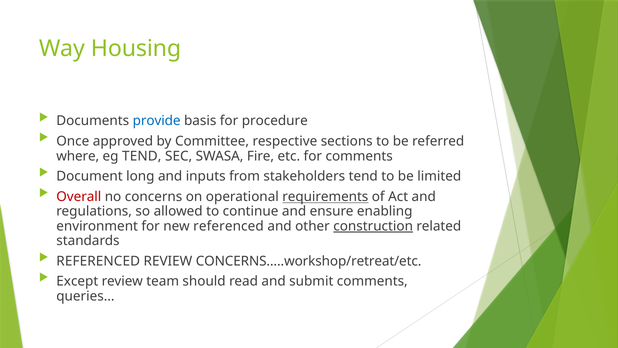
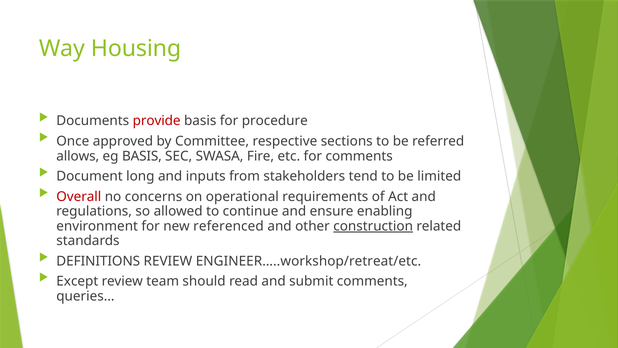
provide colour: blue -> red (157, 121)
where: where -> allows (78, 156)
eg TEND: TEND -> BASIS (142, 156)
requirements underline: present -> none (325, 197)
REFERENCED: REFERENCED -> DEFINITIONS (98, 261)
CONCERNS…..workshop/retreat/etc: CONCERNS…..workshop/retreat/etc -> ENGINEER…..workshop/retreat/etc (309, 261)
